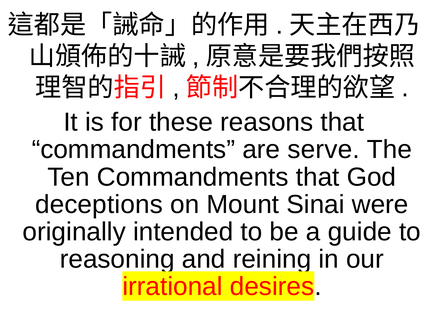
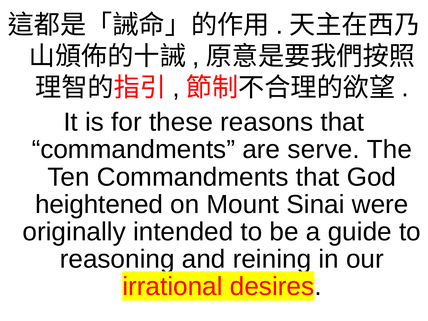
deceptions: deceptions -> heightened (99, 204)
